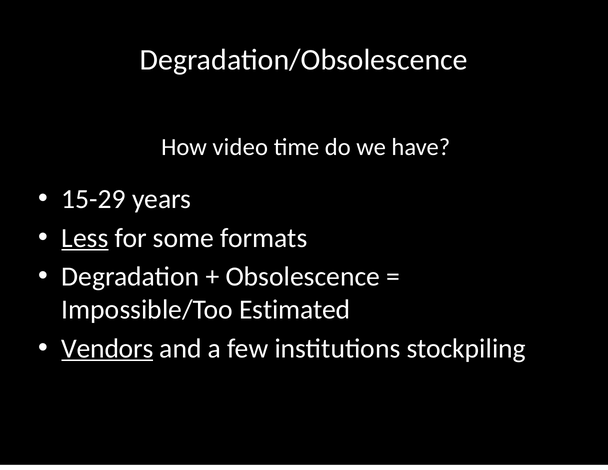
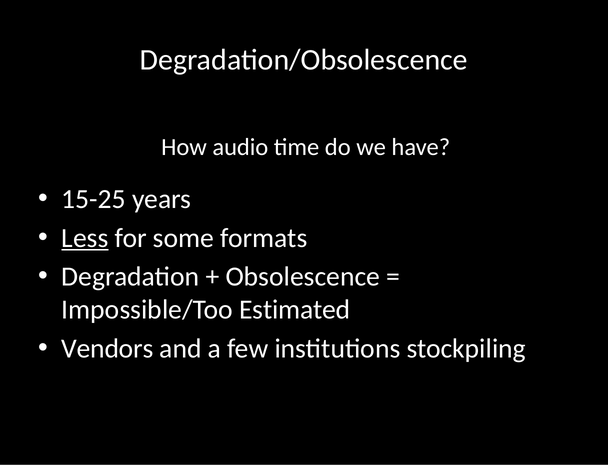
video: video -> audio (240, 147)
15-29: 15-29 -> 15-25 (94, 199)
Vendors underline: present -> none (107, 348)
